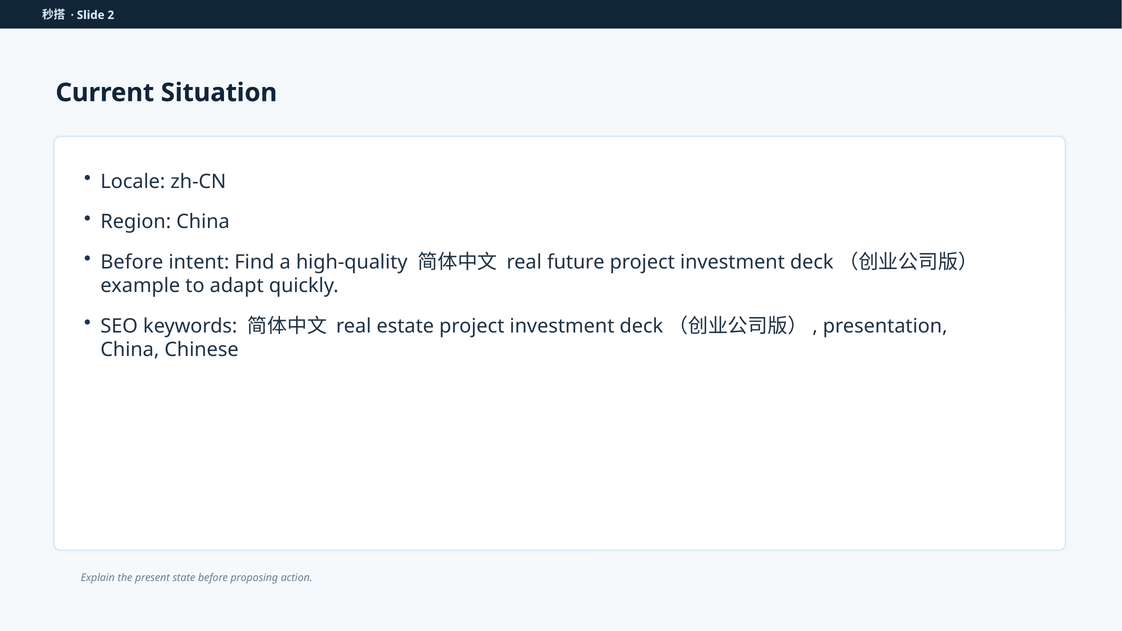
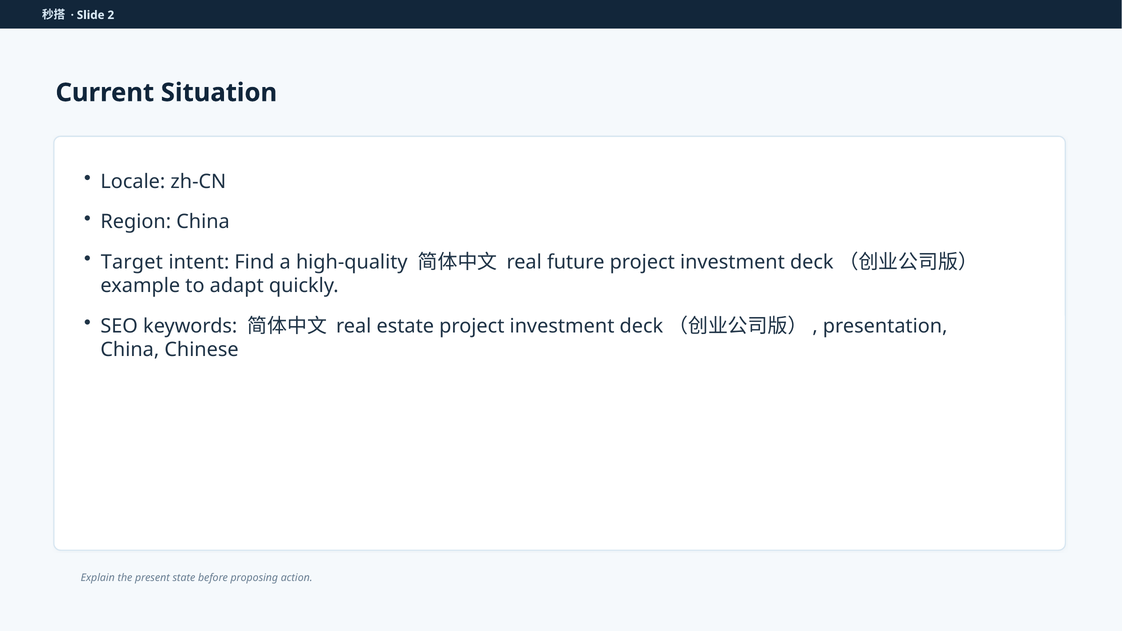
Before: Before -> Target (132, 262)
